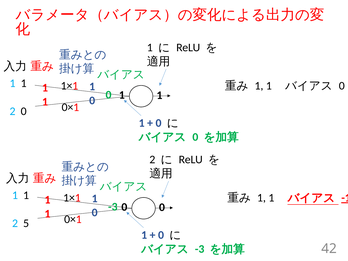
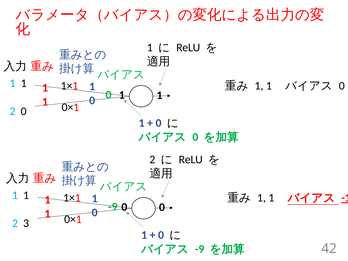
-3: -3 -> -9 (113, 207)
5: 5 -> 3 (26, 223)
-3: -3 -> -9 (200, 249)
